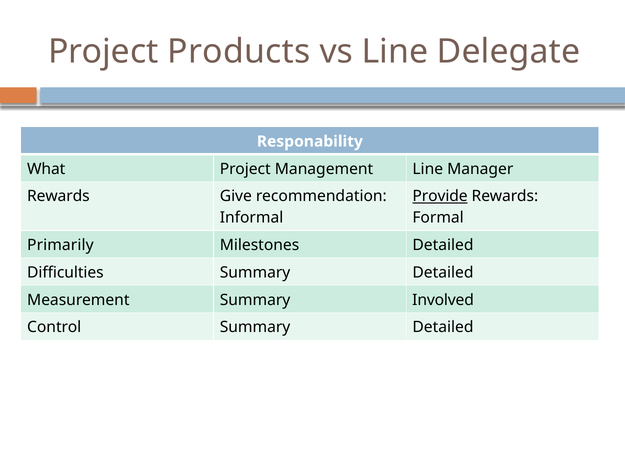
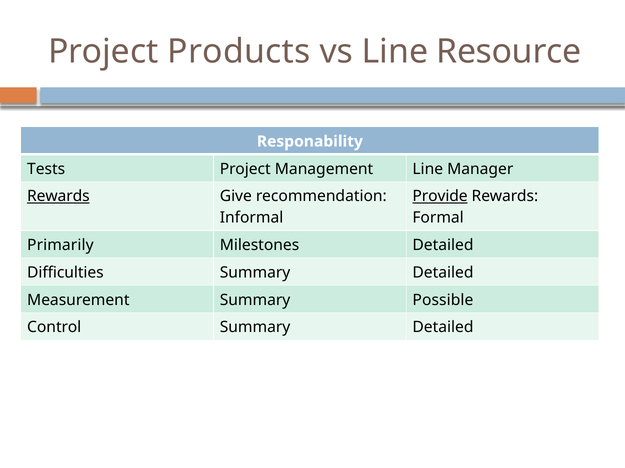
Delegate: Delegate -> Resource (509, 52)
What: What -> Tests (46, 169)
Rewards underline: none -> present (58, 197)
Involved: Involved -> Possible (443, 300)
